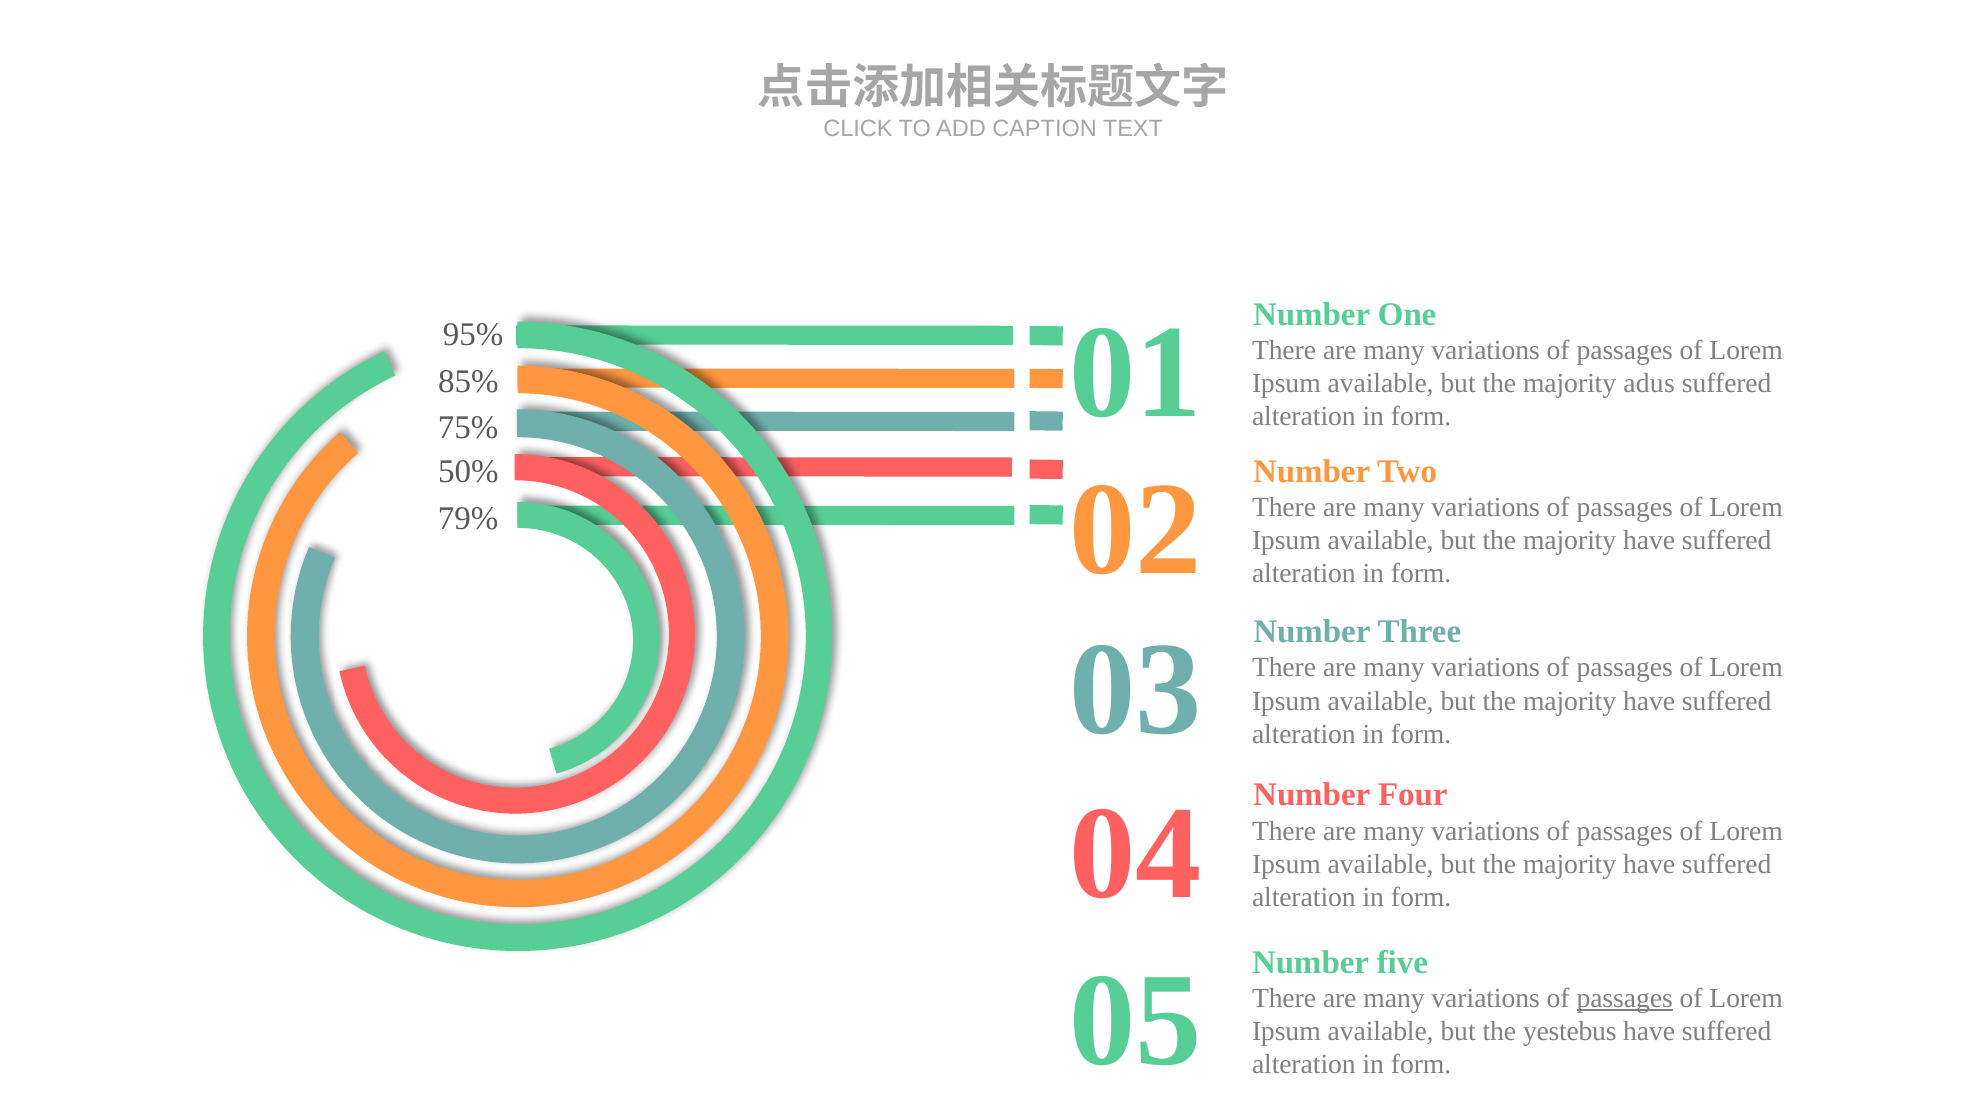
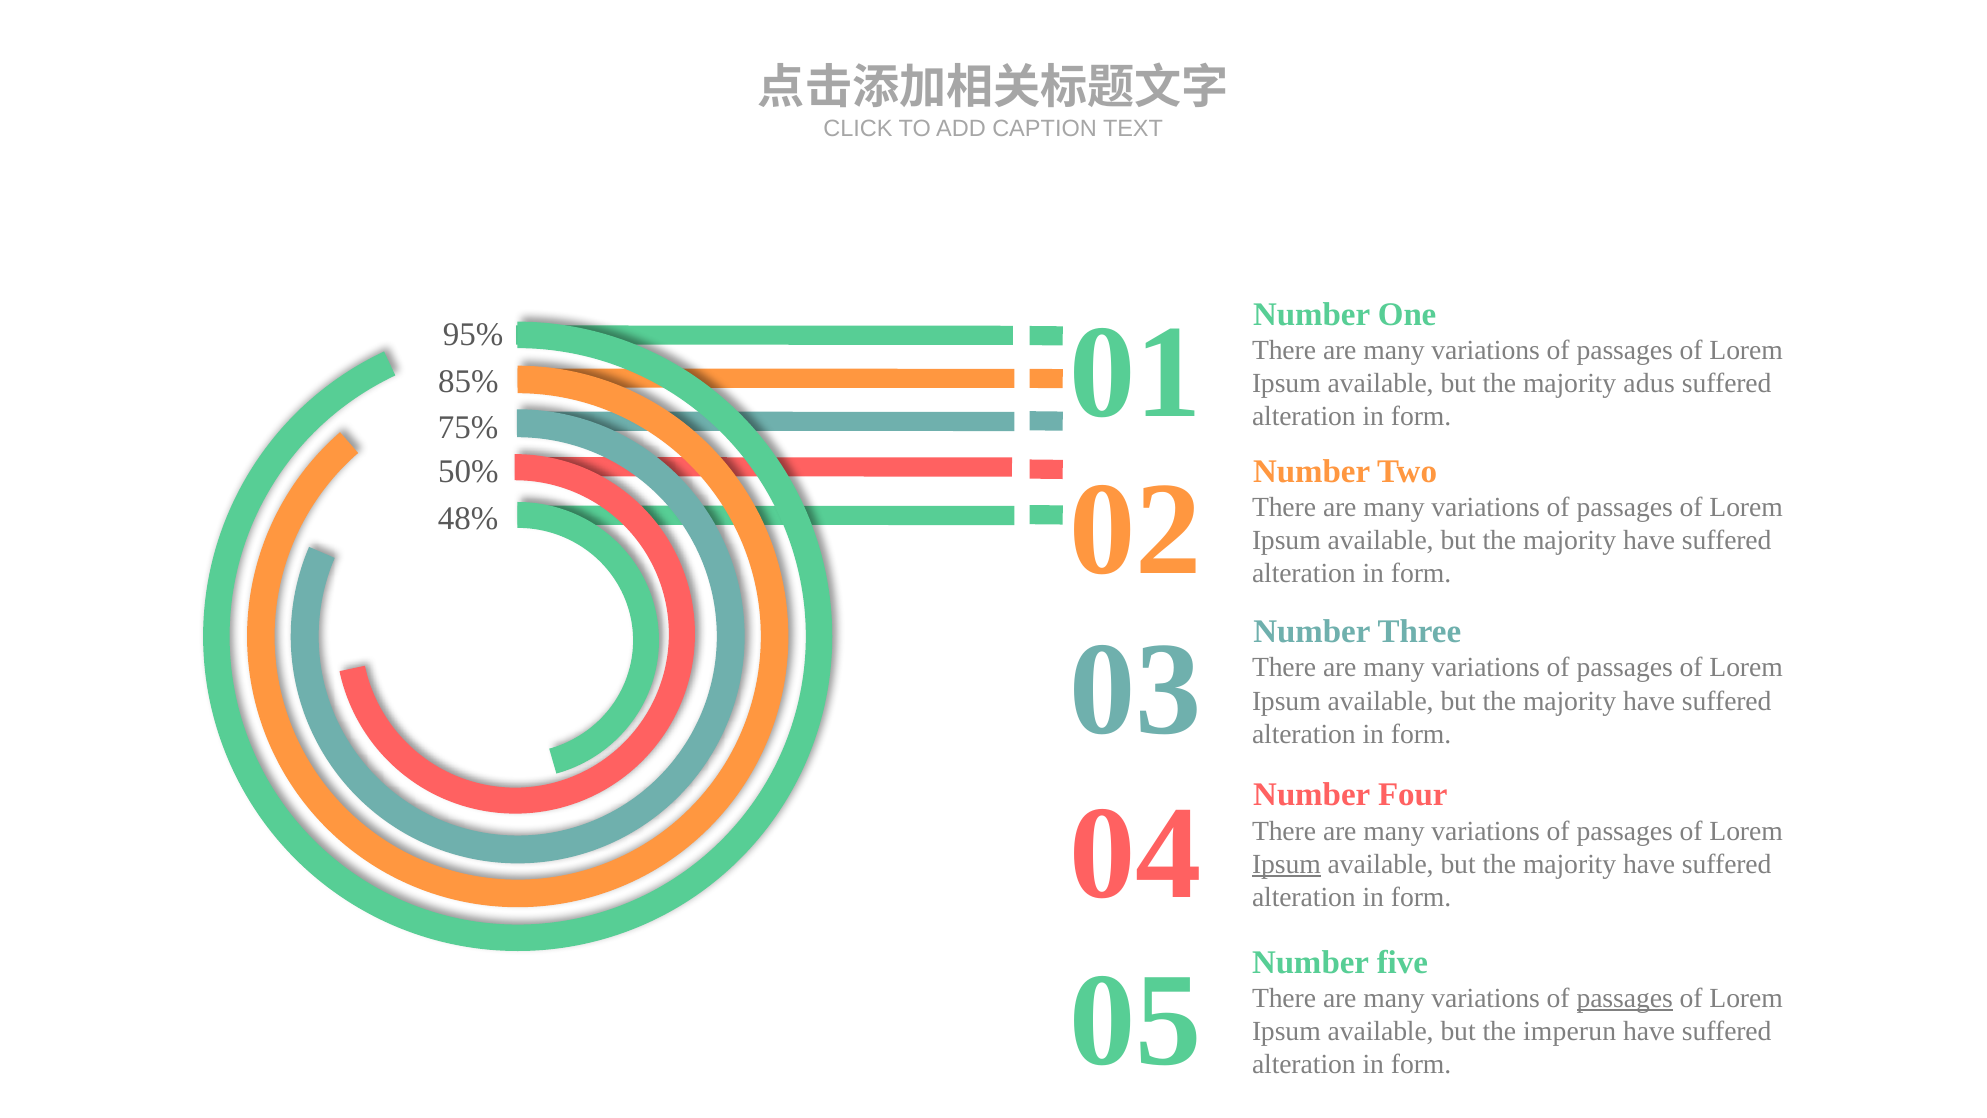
79%: 79% -> 48% (468, 519)
Ipsum underline: none -> present (1286, 864)
yestebus: yestebus -> imperun (1570, 1031)
